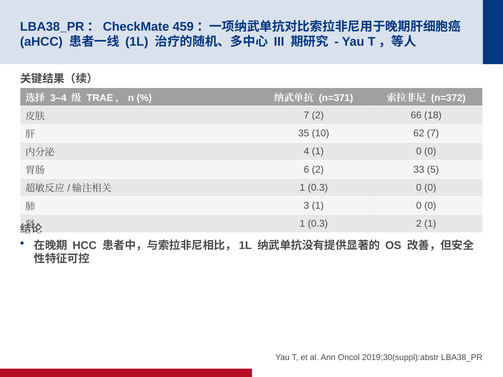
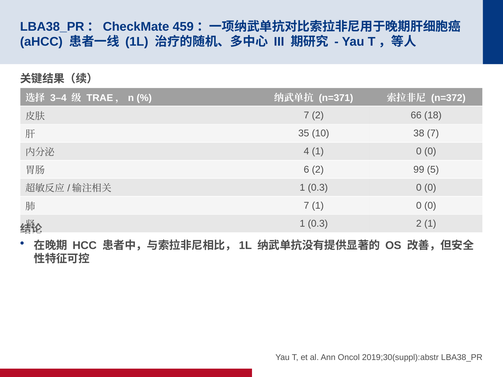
62: 62 -> 38 (419, 133)
33: 33 -> 99 (419, 170)
3: 3 -> 7 (306, 206)
